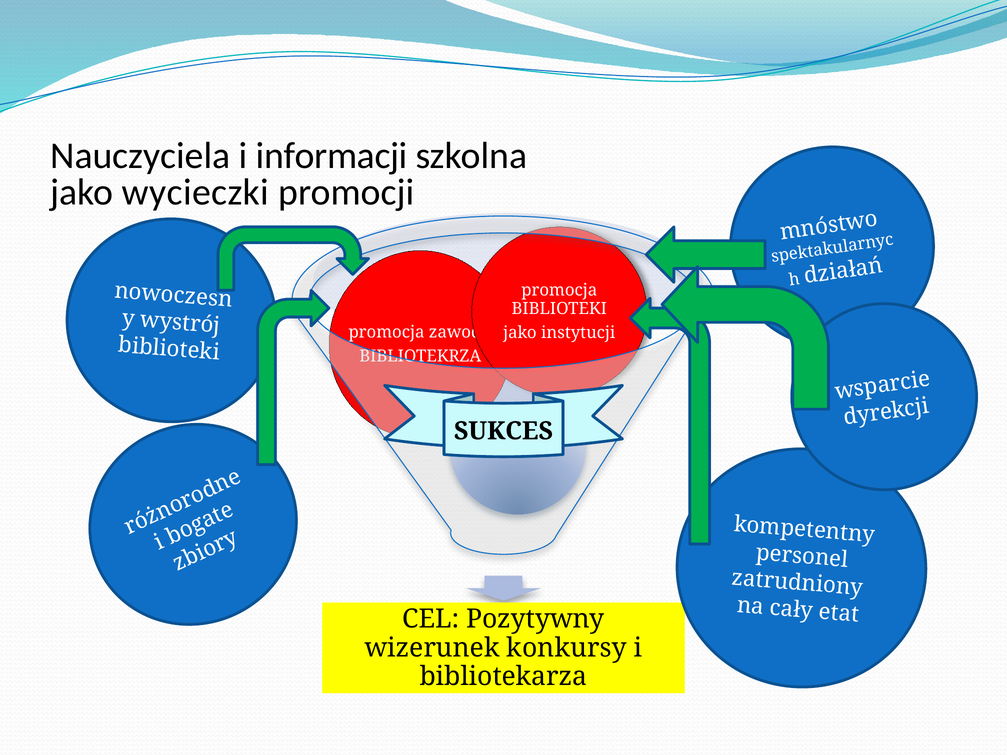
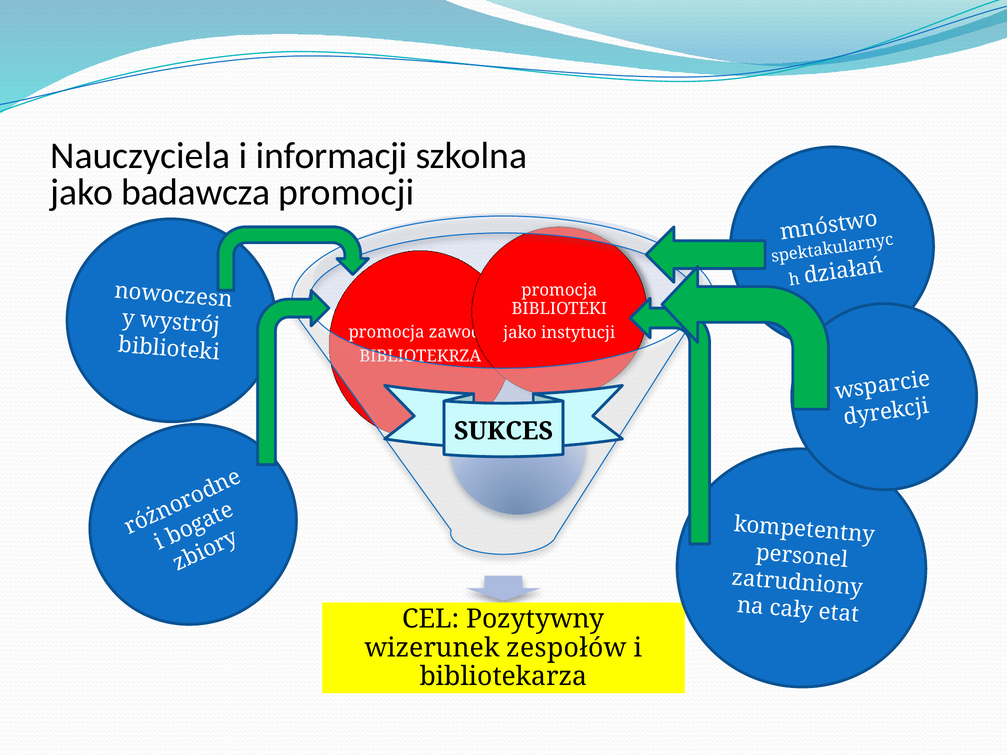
wycieczki: wycieczki -> badawcza (196, 192)
konkursy: konkursy -> zespołów (567, 648)
